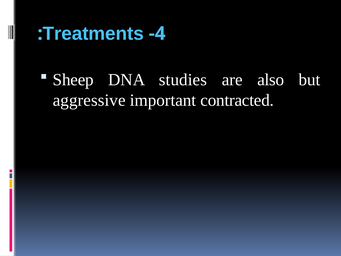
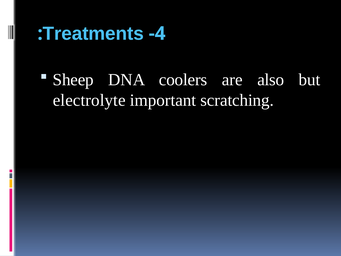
studies: studies -> coolers (183, 80)
aggressive: aggressive -> electrolyte (89, 100)
contracted: contracted -> scratching (237, 100)
